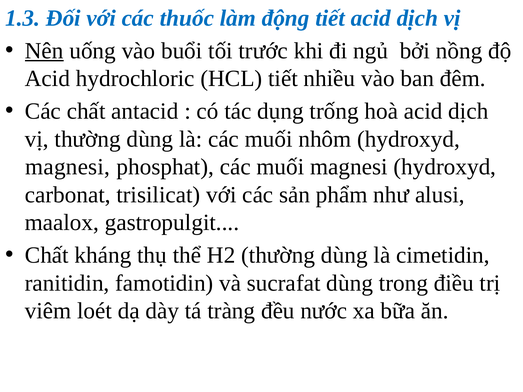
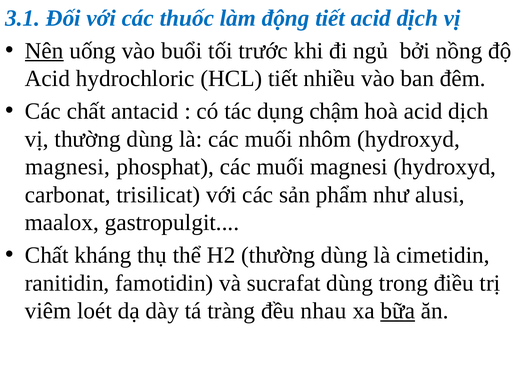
1.3: 1.3 -> 3.1 (23, 18)
trống: trống -> chậm (334, 111)
nước: nước -> nhau (324, 311)
bữa underline: none -> present (398, 311)
